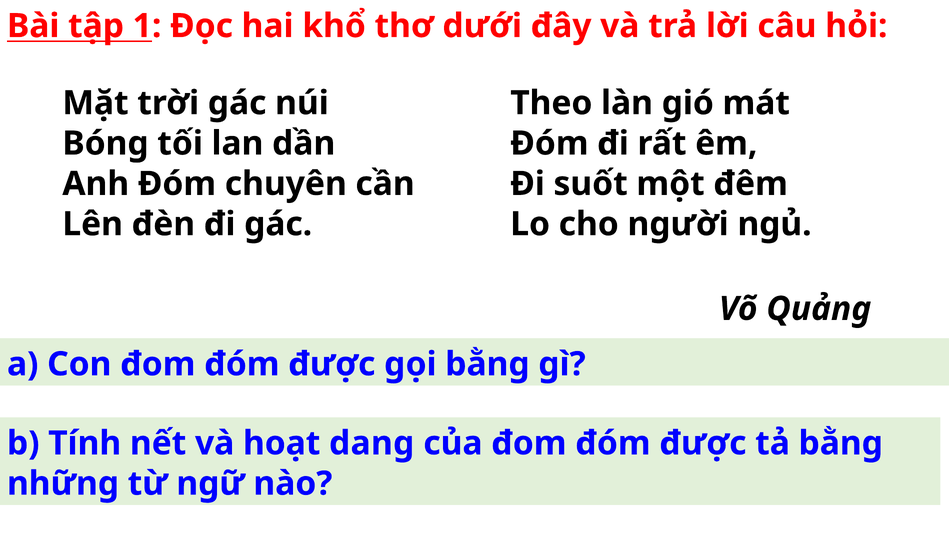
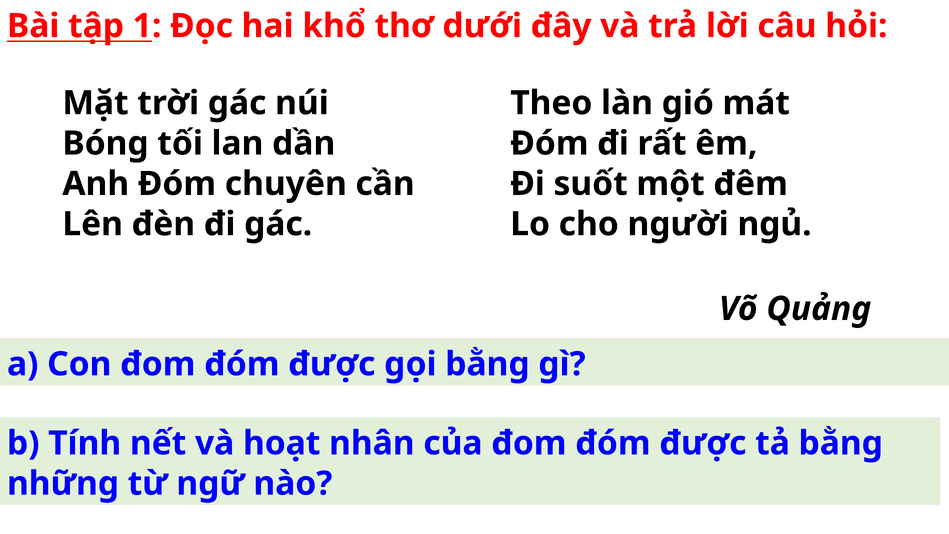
dang: dang -> nhân (372, 443)
